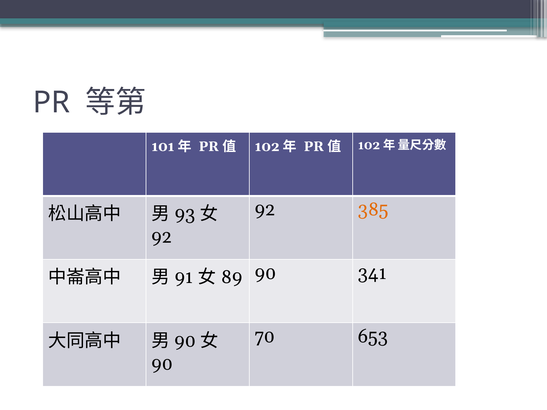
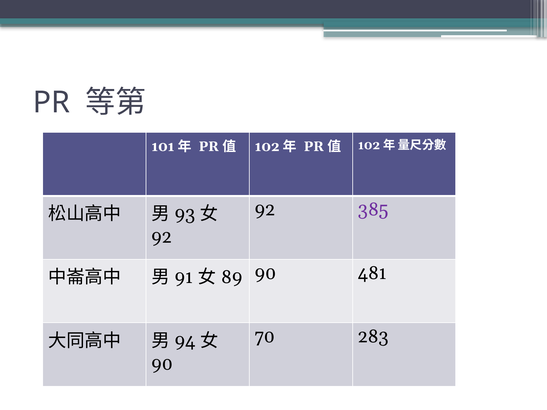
385 colour: orange -> purple (373, 210)
341: 341 -> 481 (372, 273)
653: 653 -> 283 (373, 337)
90: 90 -> 94 (185, 341)
